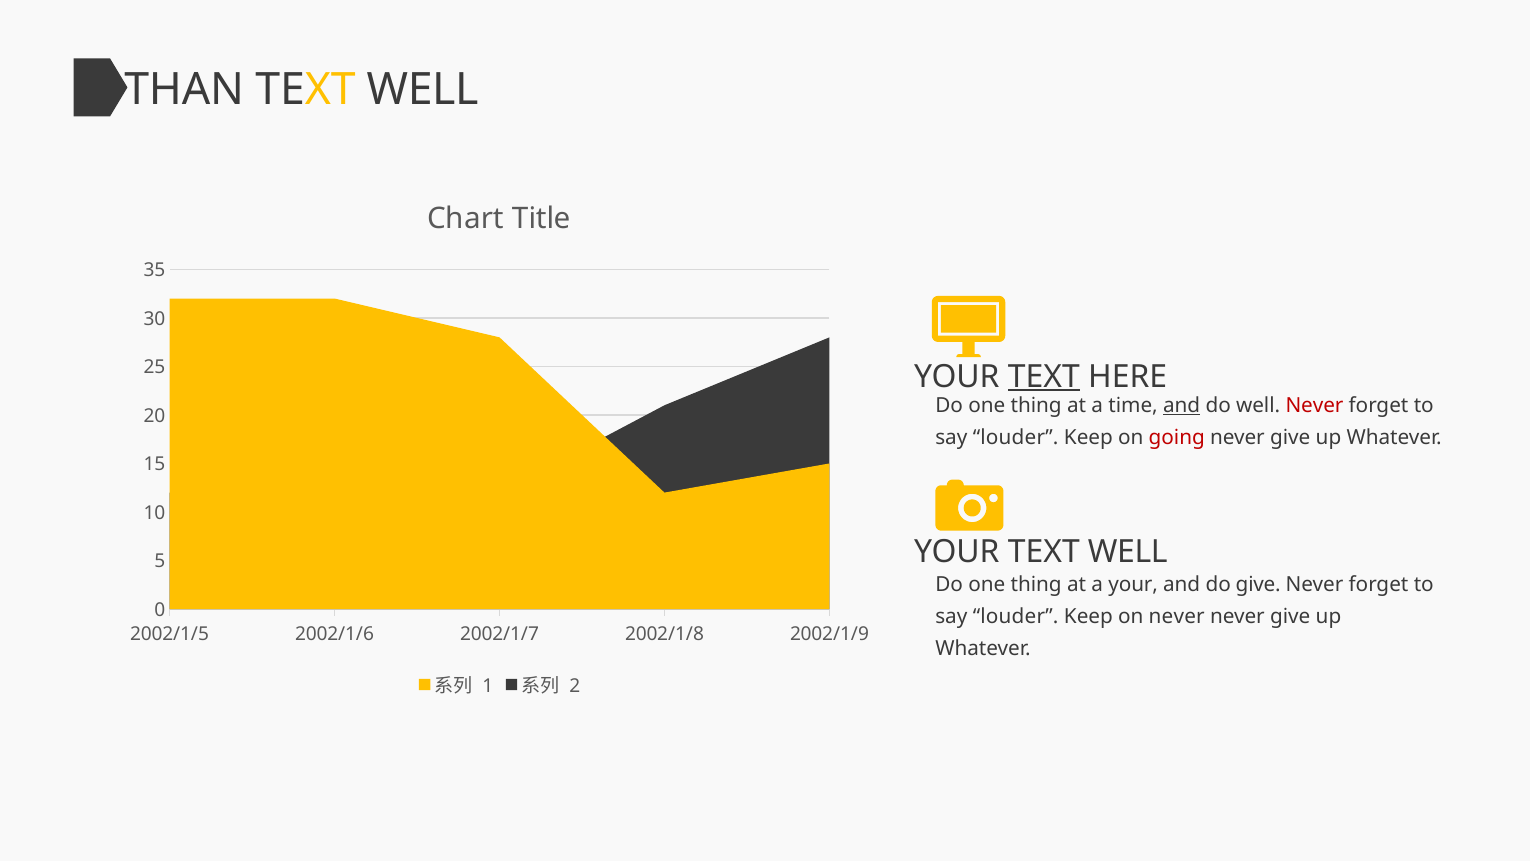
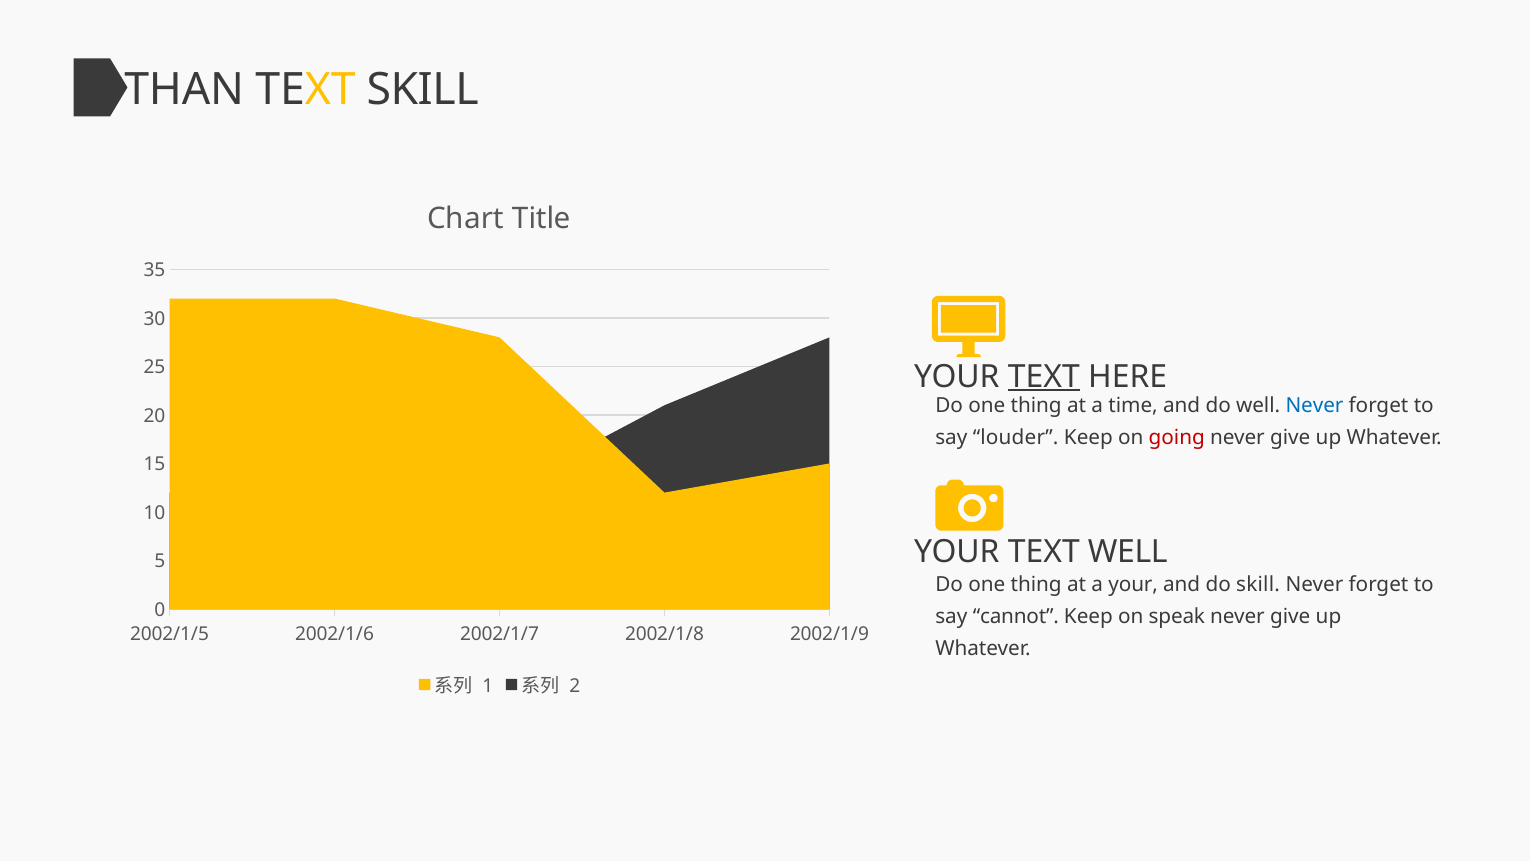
WELL: WELL -> SKILL (423, 90)
and underline: present -> none (1182, 405)
Never colour: red -> blue (1314, 405)
do give: give -> skill (1258, 584)
louder: louder -> cannot (1016, 616)
on never: never -> speak (1177, 616)
